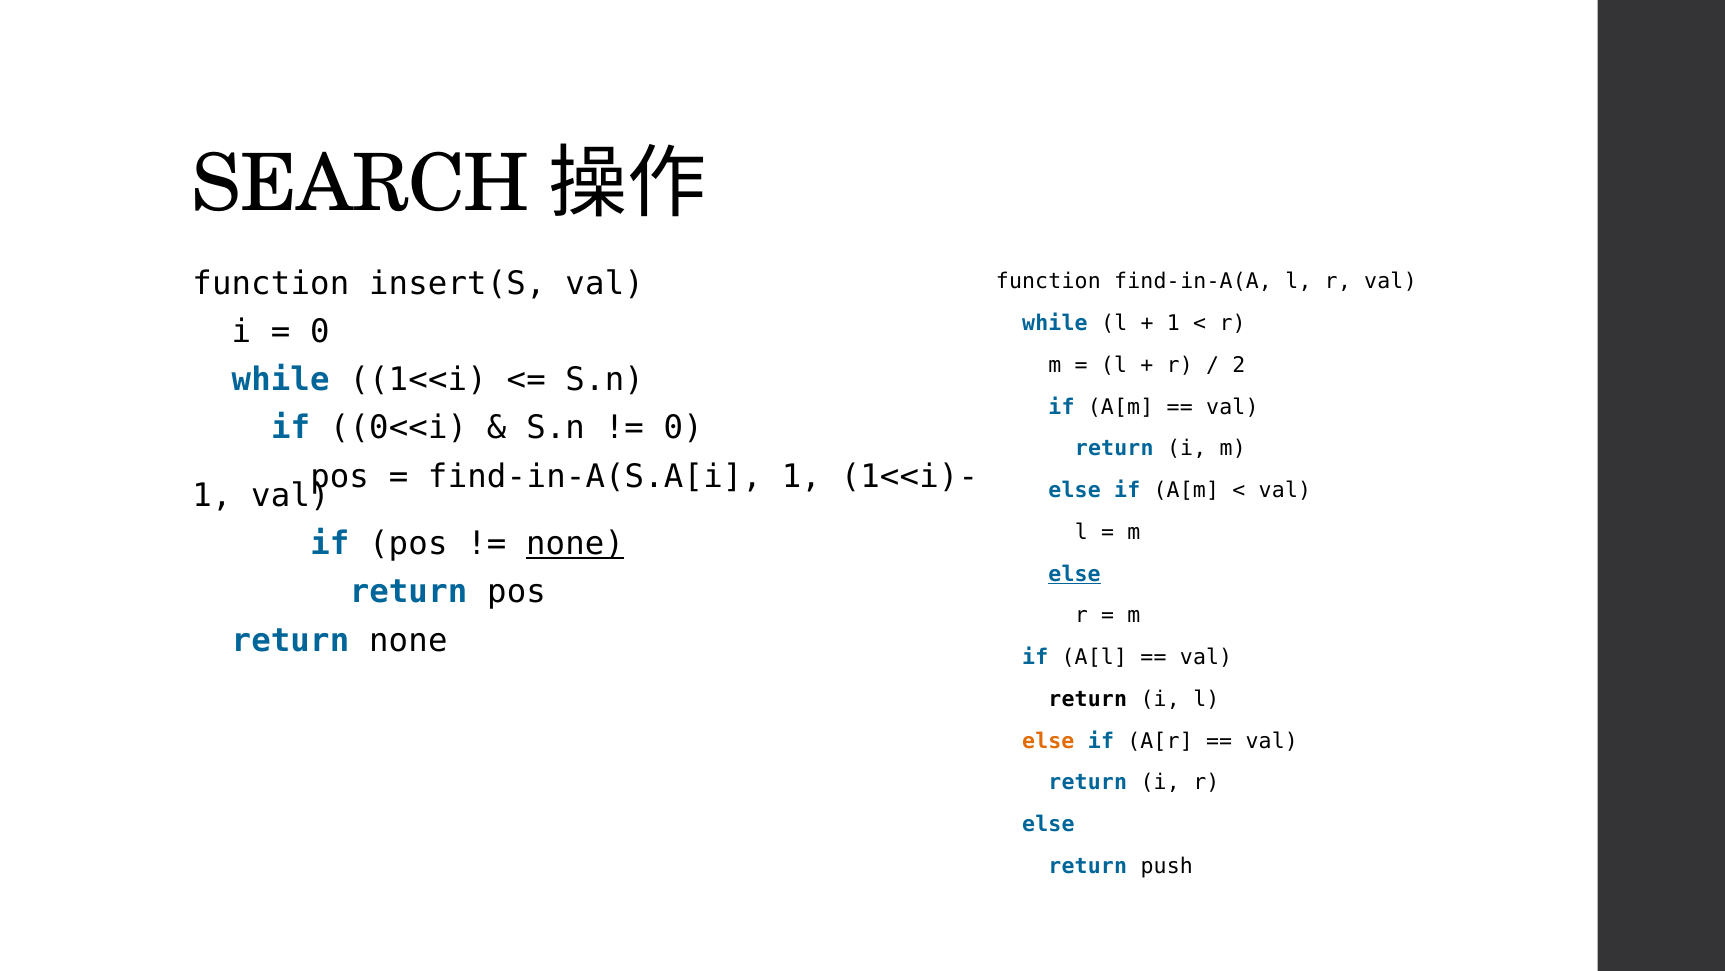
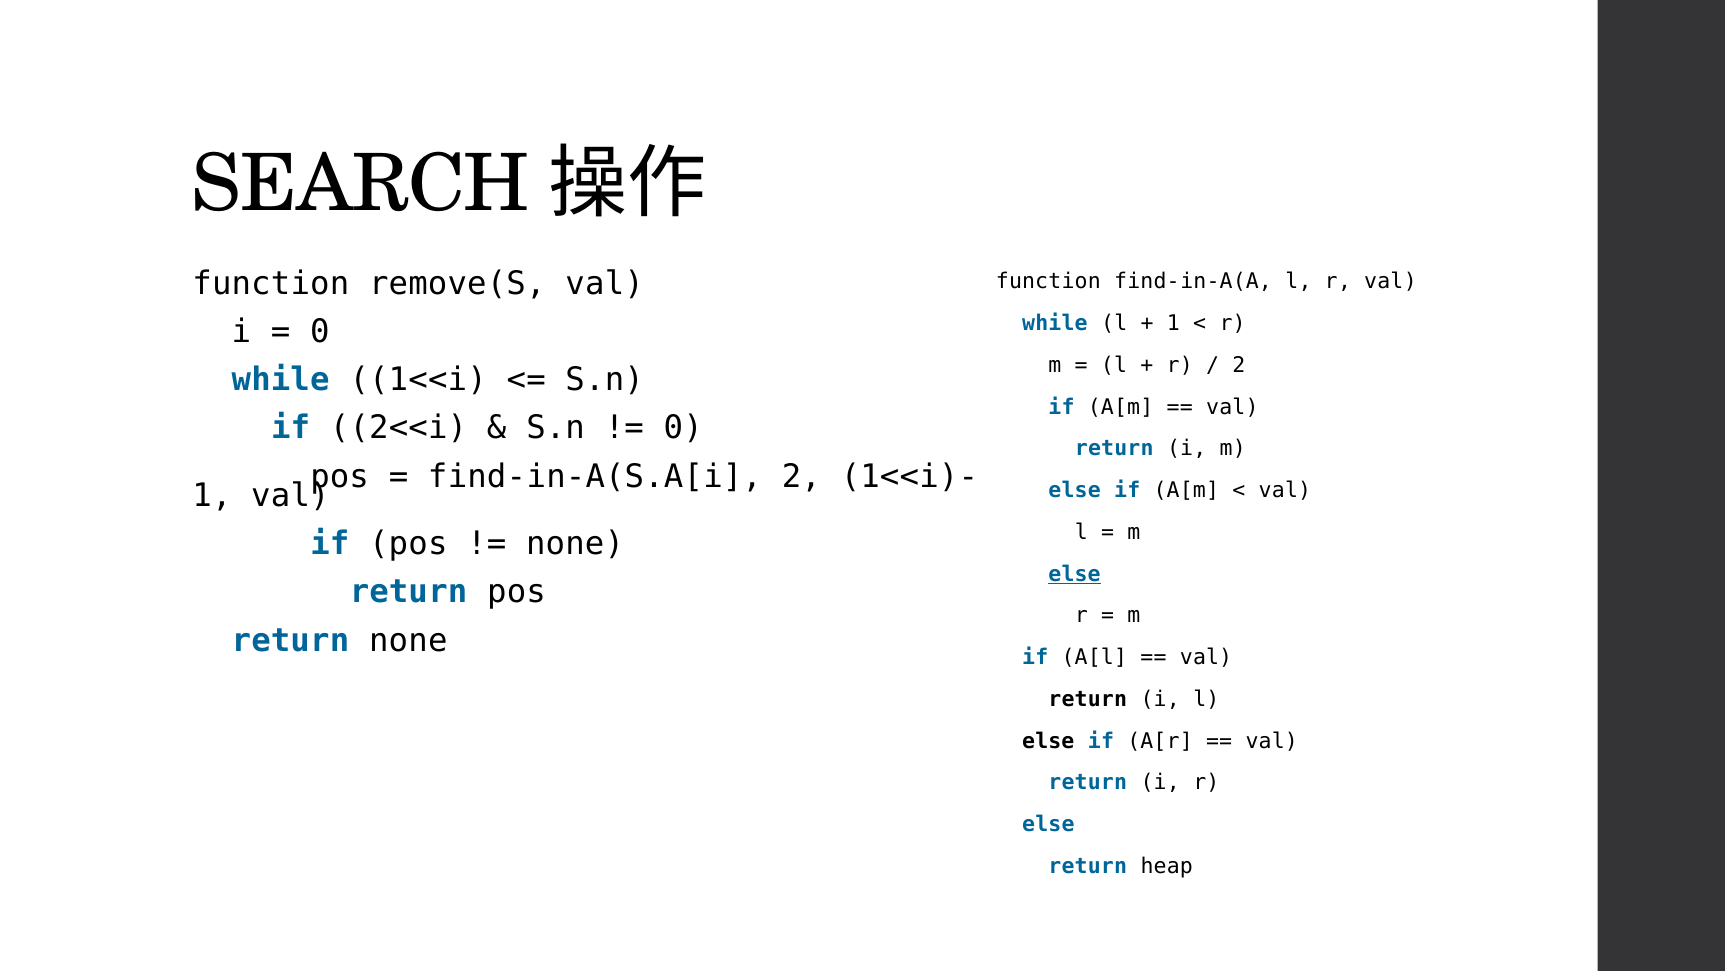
insert(S: insert(S -> remove(S (457, 283)
0<<i: 0<<i -> 2<<i (399, 428)
find-in-A(S.A[i 1: 1 -> 2 (801, 476)
none underline: present -> none (575, 544)
else colour: orange -> black (1048, 741)
push: push -> heap (1167, 866)
